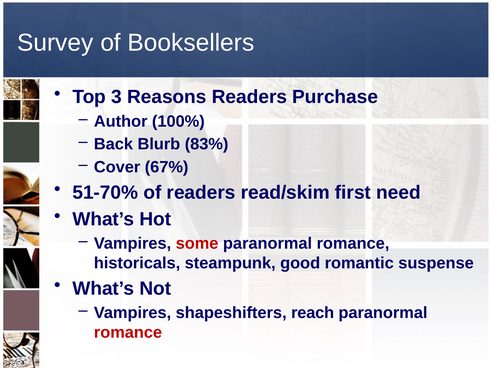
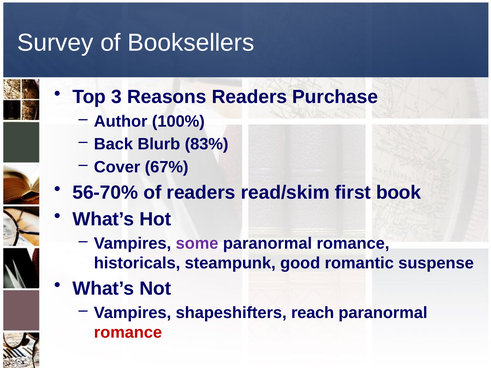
51-70%: 51-70% -> 56-70% (105, 193)
need: need -> book (399, 193)
some colour: red -> purple (197, 244)
